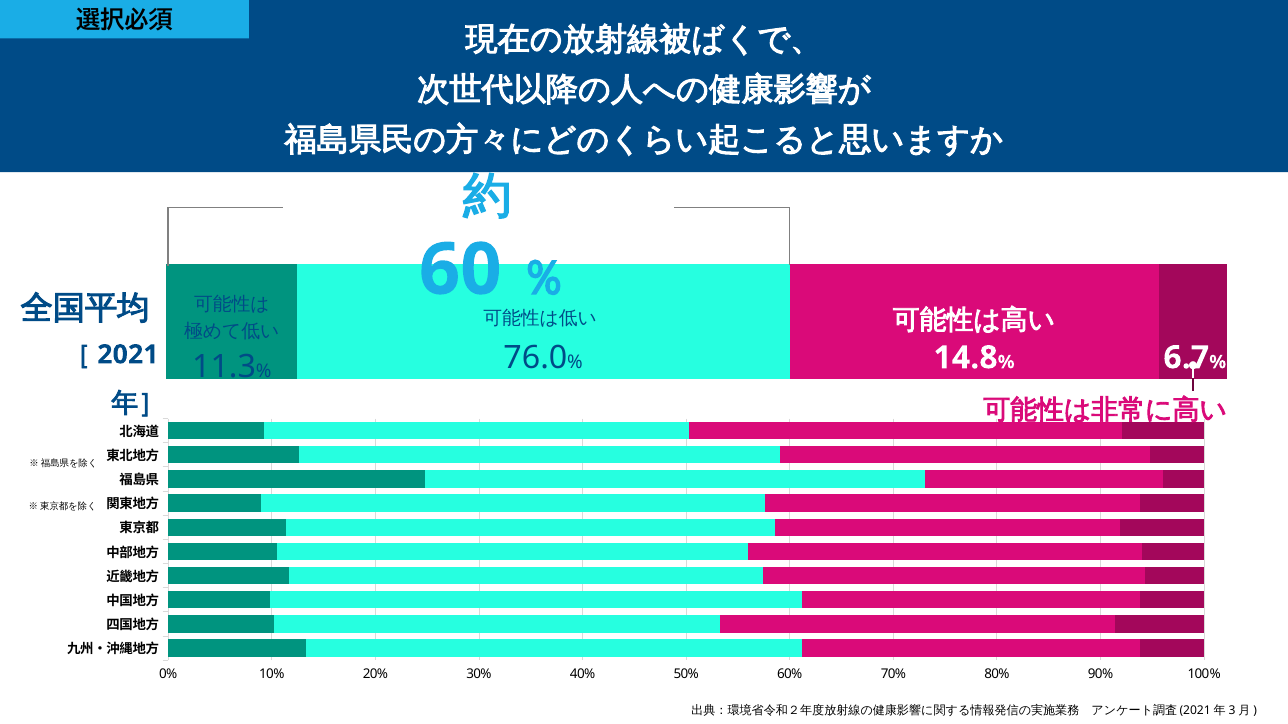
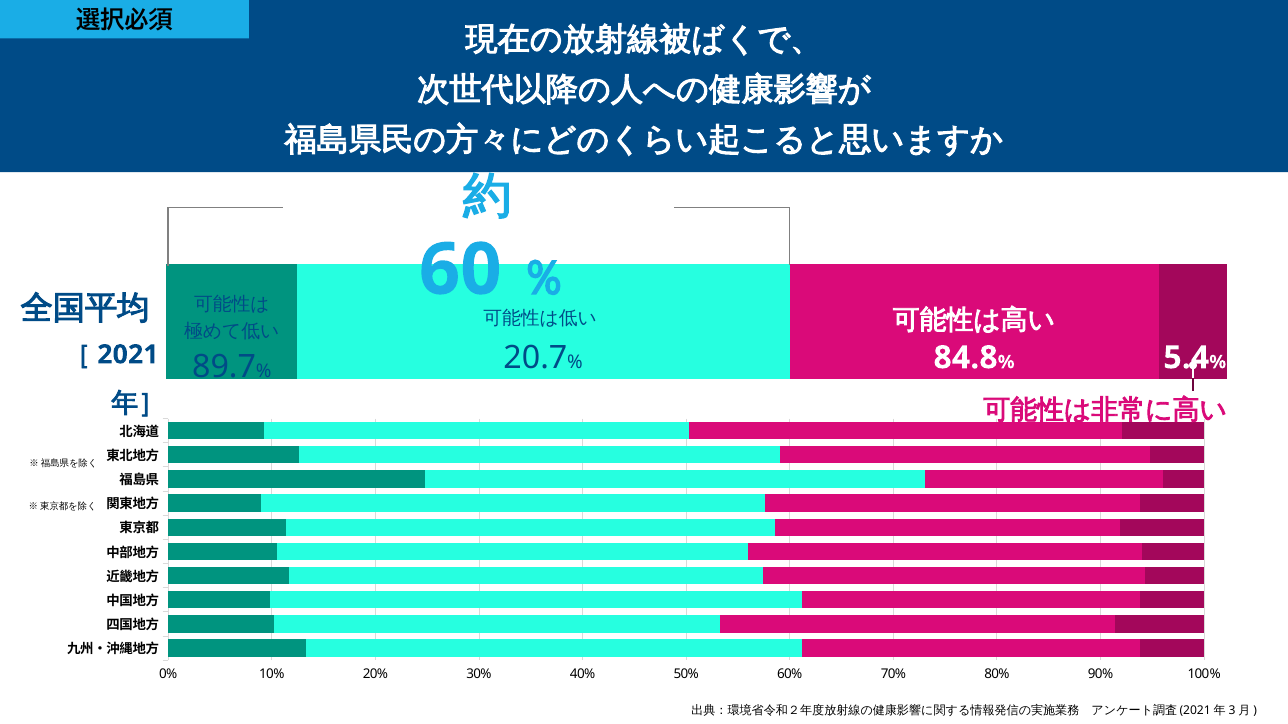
76.0: 76.0 -> 20.7 (535, 358)
6.7: 6.7 -> 5.4 (1186, 358)
11.3: 11.3 -> 89.7 (224, 367)
14.8: 14.8 -> 84.8 (966, 358)
